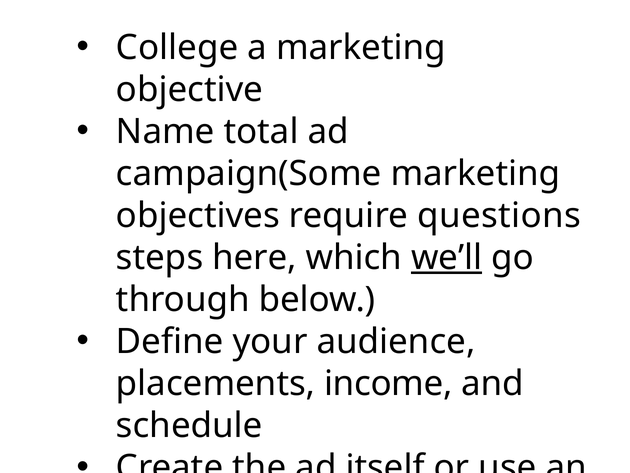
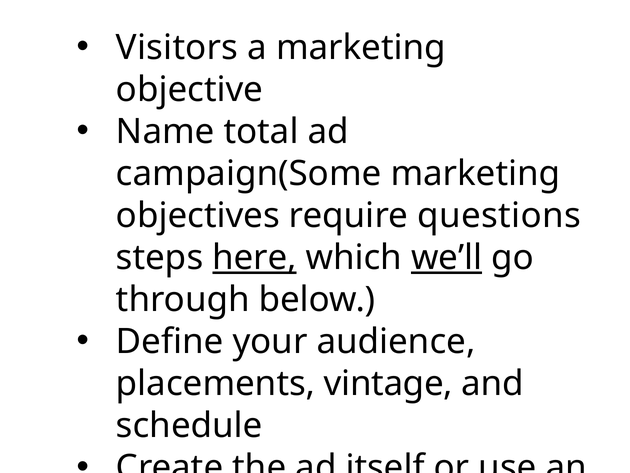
College: College -> Visitors (177, 47)
here underline: none -> present (254, 257)
income: income -> vintage (388, 383)
